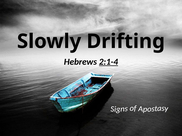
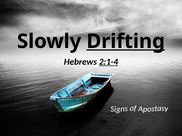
Drifting underline: none -> present (126, 41)
